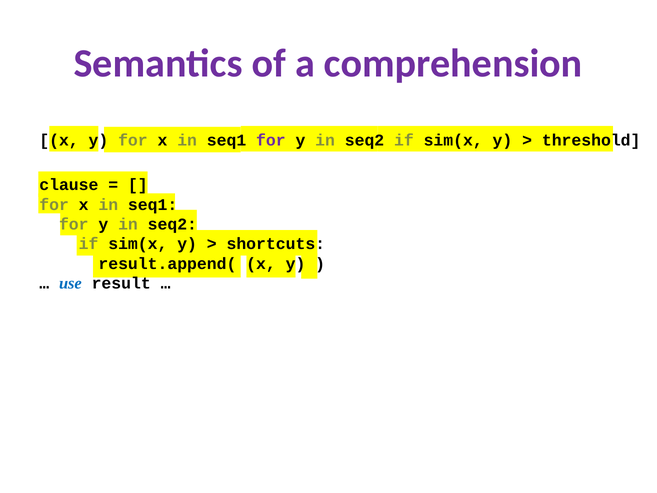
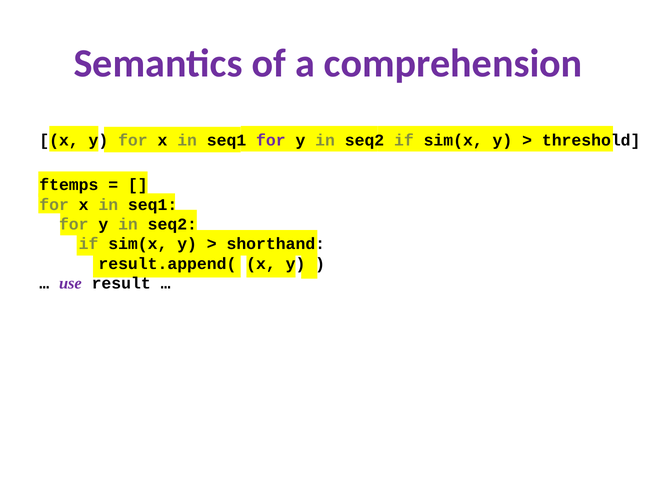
clause: clause -> ftemps (69, 185)
shortcuts: shortcuts -> shorthand (276, 244)
use colour: blue -> purple (70, 283)
